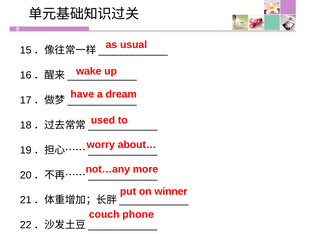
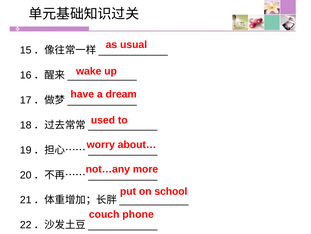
winner: winner -> school (171, 191)
